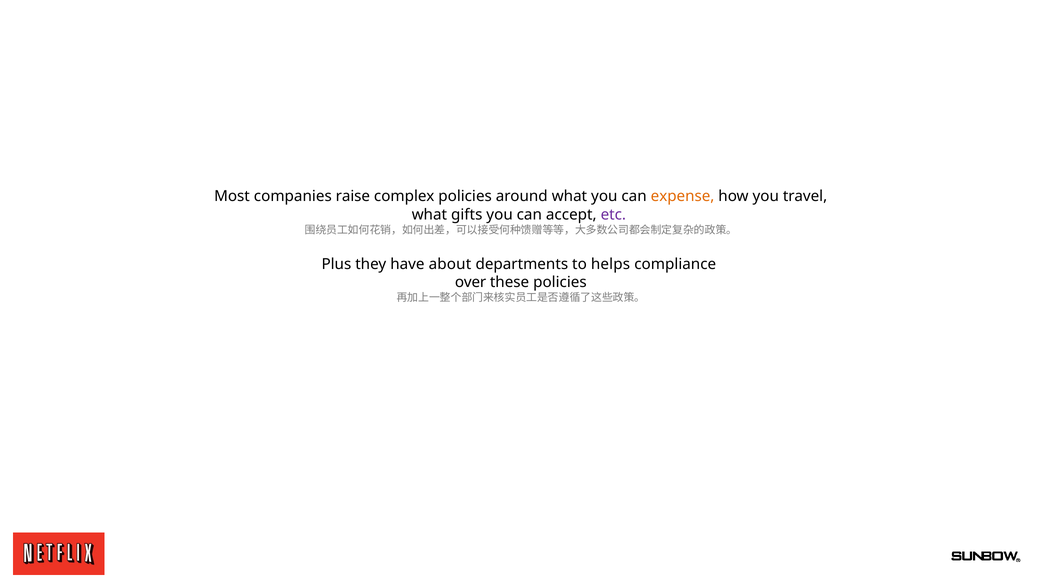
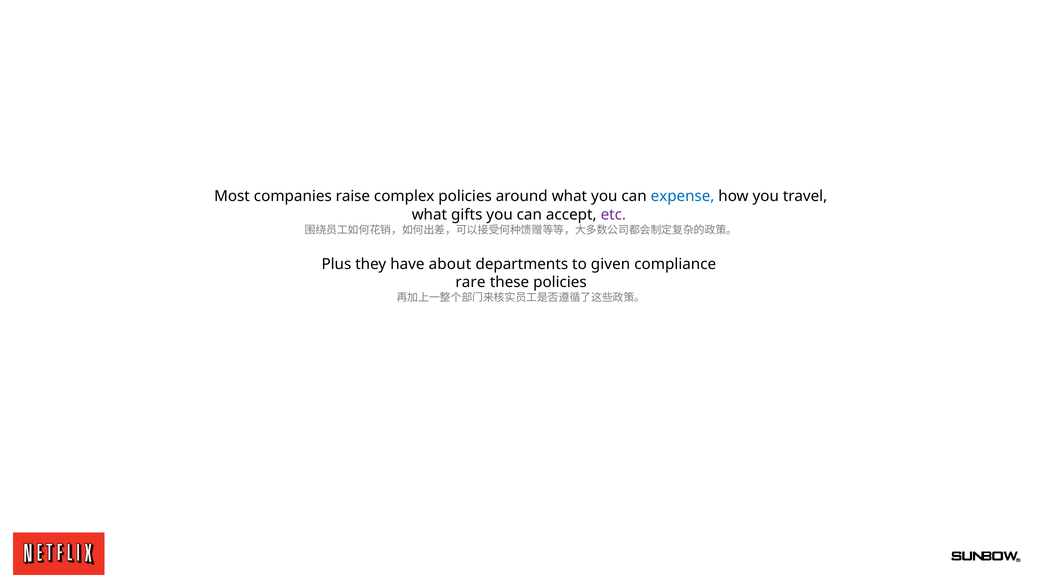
expense colour: orange -> blue (683, 196)
helps: helps -> given (611, 264)
over: over -> rare (470, 282)
